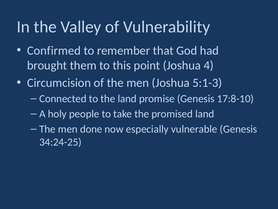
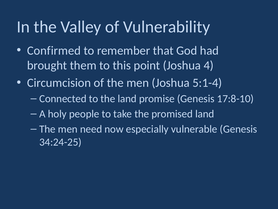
5:1-3: 5:1-3 -> 5:1-4 (207, 83)
done: done -> need (91, 129)
